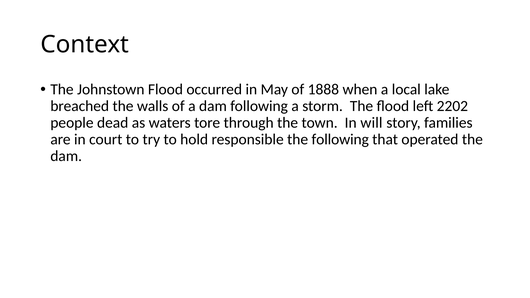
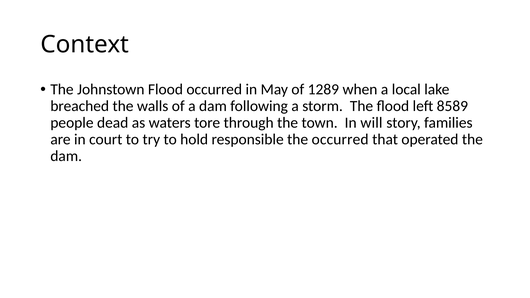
1888: 1888 -> 1289 (323, 90)
2202: 2202 -> 8589 (452, 106)
the following: following -> occurred (340, 140)
